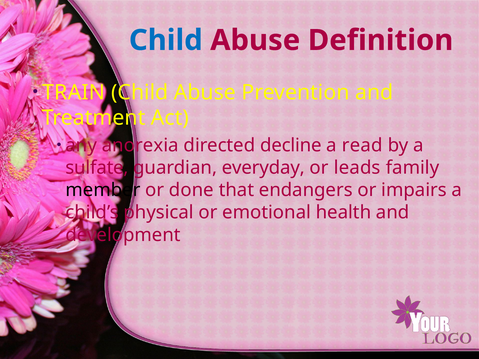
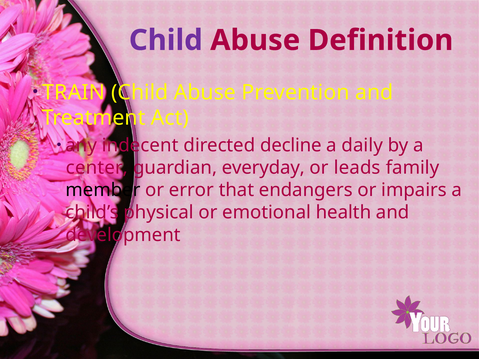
Child colour: blue -> purple (166, 40)
anorexia: anorexia -> indecent (140, 146)
read: read -> daily (362, 146)
sulfate: sulfate -> center (97, 168)
done: done -> error (191, 190)
